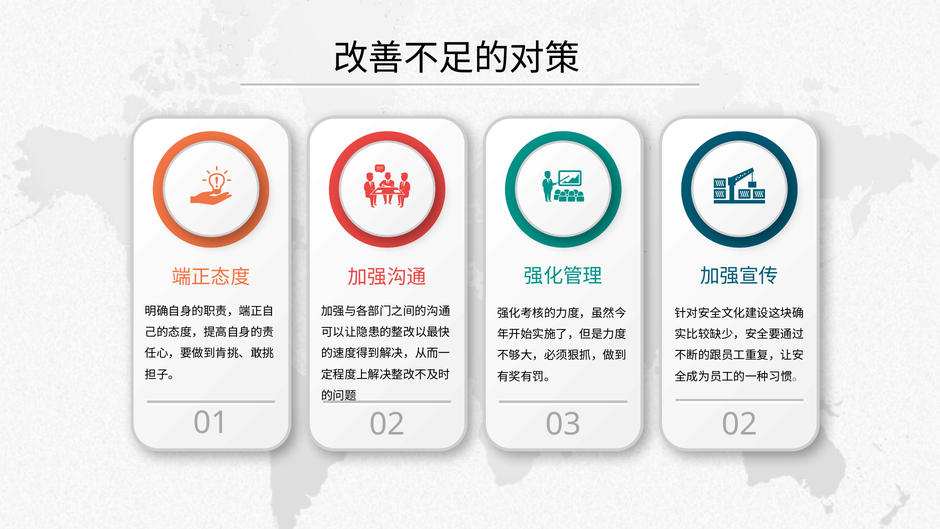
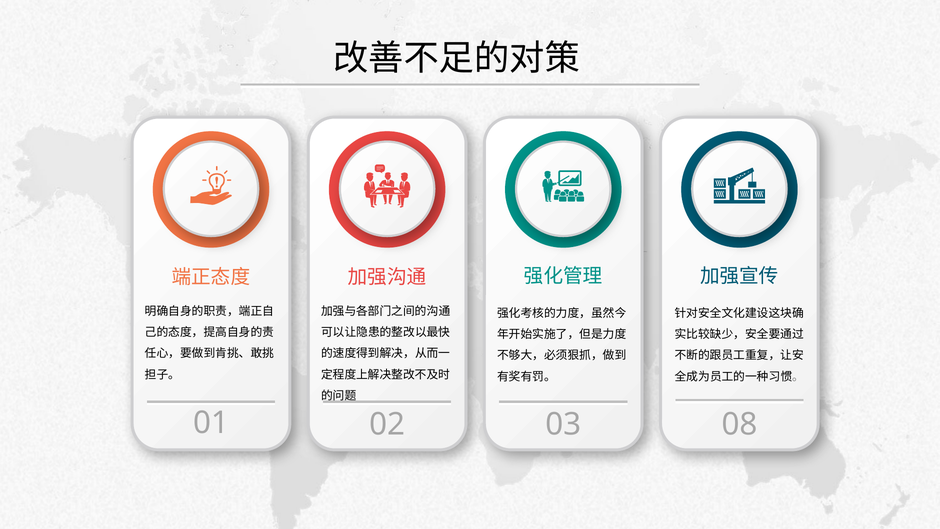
02: 02 -> 08 (739, 424)
